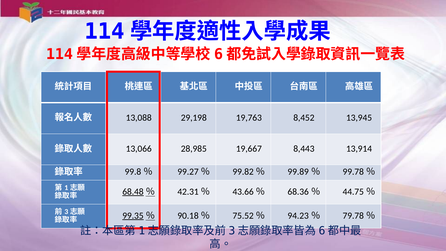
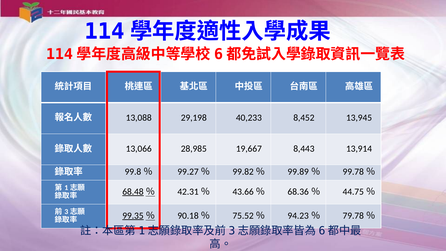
19,763: 19,763 -> 40,233 (249, 118)
